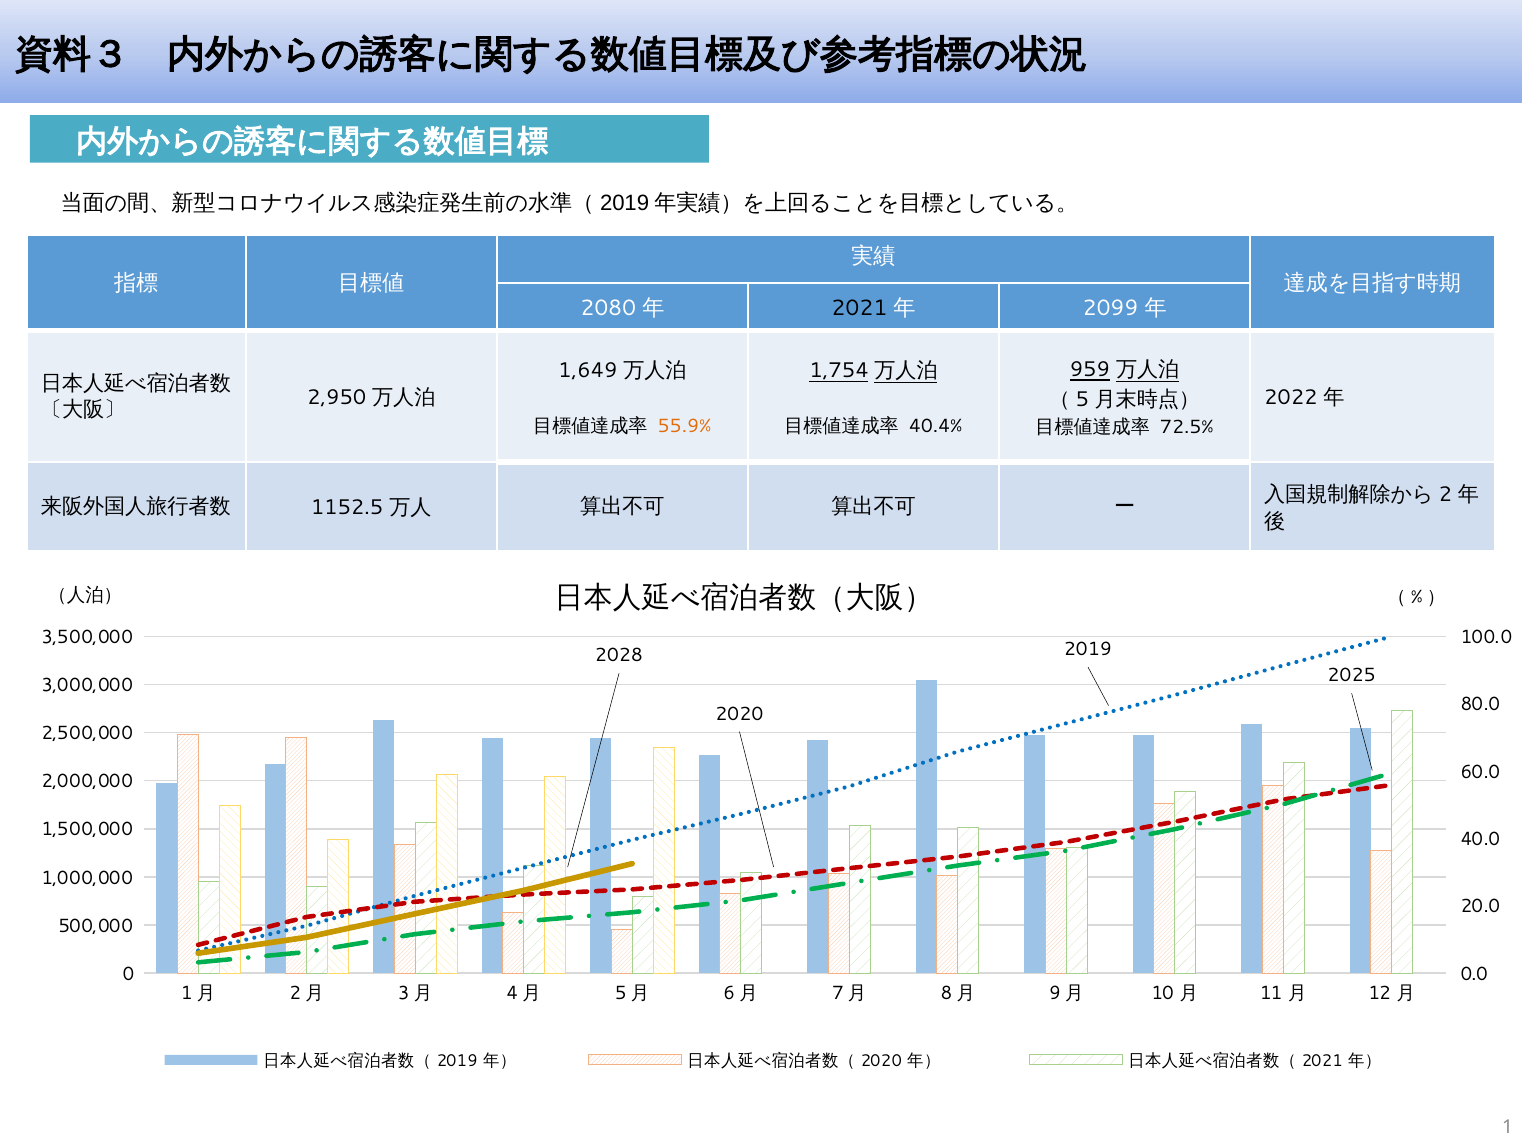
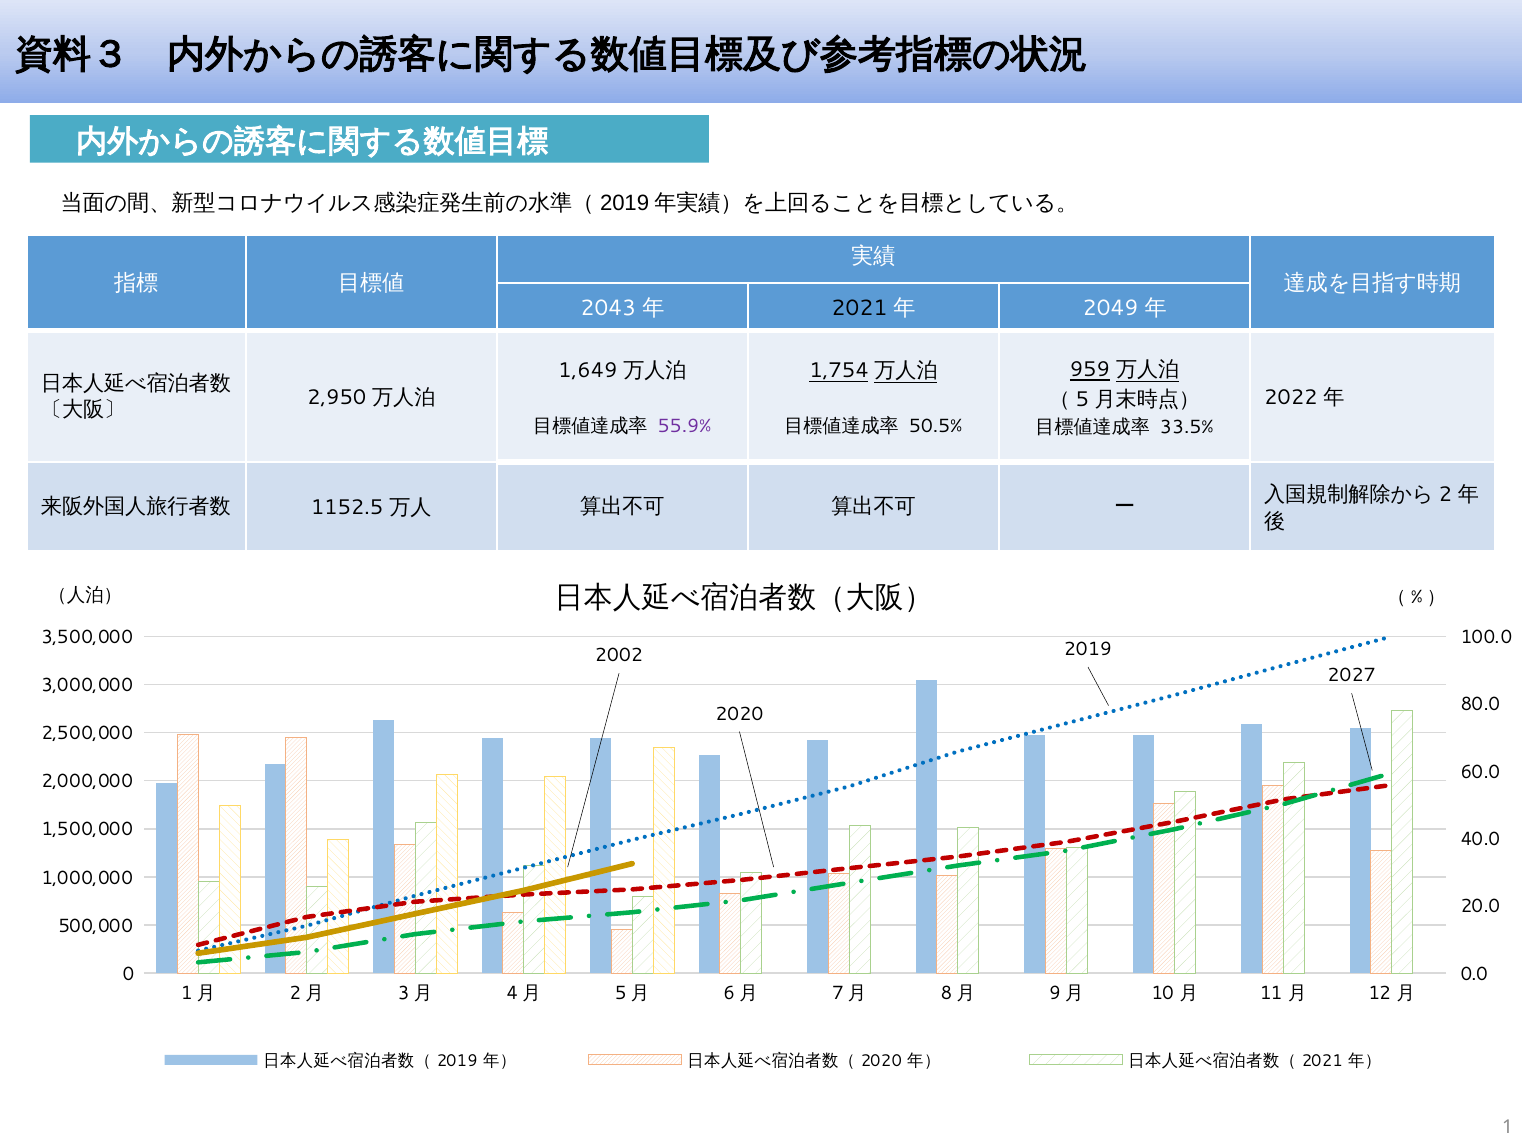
2080: 2080 -> 2043 (608, 308)
2099: 2099 -> 2049 (1111, 308)
55.9% colour: orange -> purple (685, 426)
40.4%: 40.4% -> 50.5% (936, 426)
72.5%: 72.5% -> 33.5% (1187, 428)
2028: 2028 -> 2002 (619, 656)
2025: 2025 -> 2027 (1352, 676)
